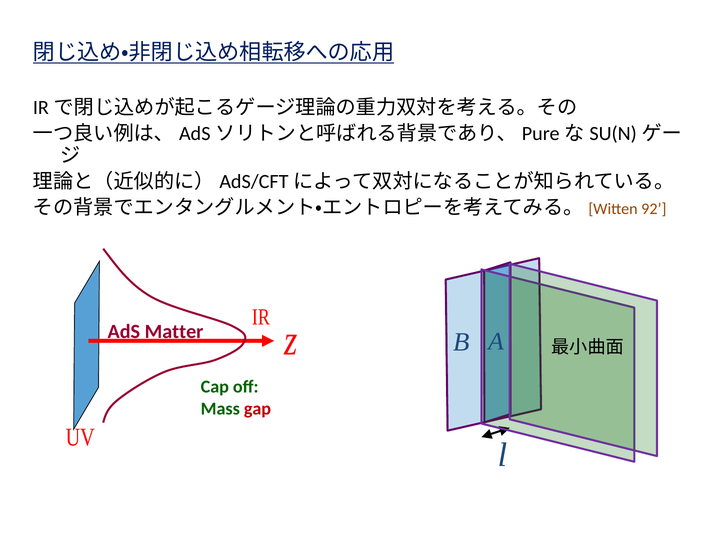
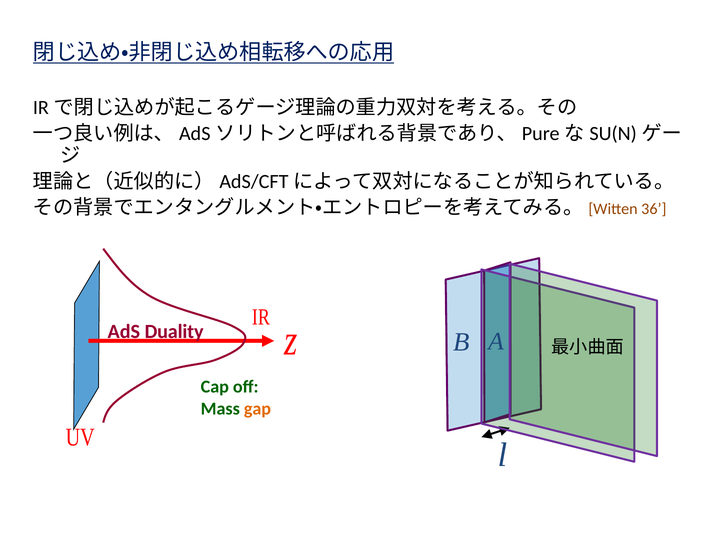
92: 92 -> 36 (654, 209)
Matter: Matter -> Duality (174, 332)
gap colour: red -> orange (257, 409)
